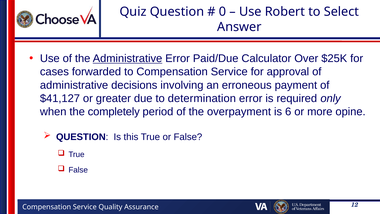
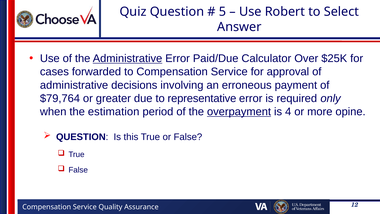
0: 0 -> 5 (222, 12)
$41,127: $41,127 -> $79,764 (60, 98)
determination: determination -> representative (202, 98)
completely: completely -> estimation (114, 112)
overpayment underline: none -> present (239, 112)
6: 6 -> 4 (288, 112)
